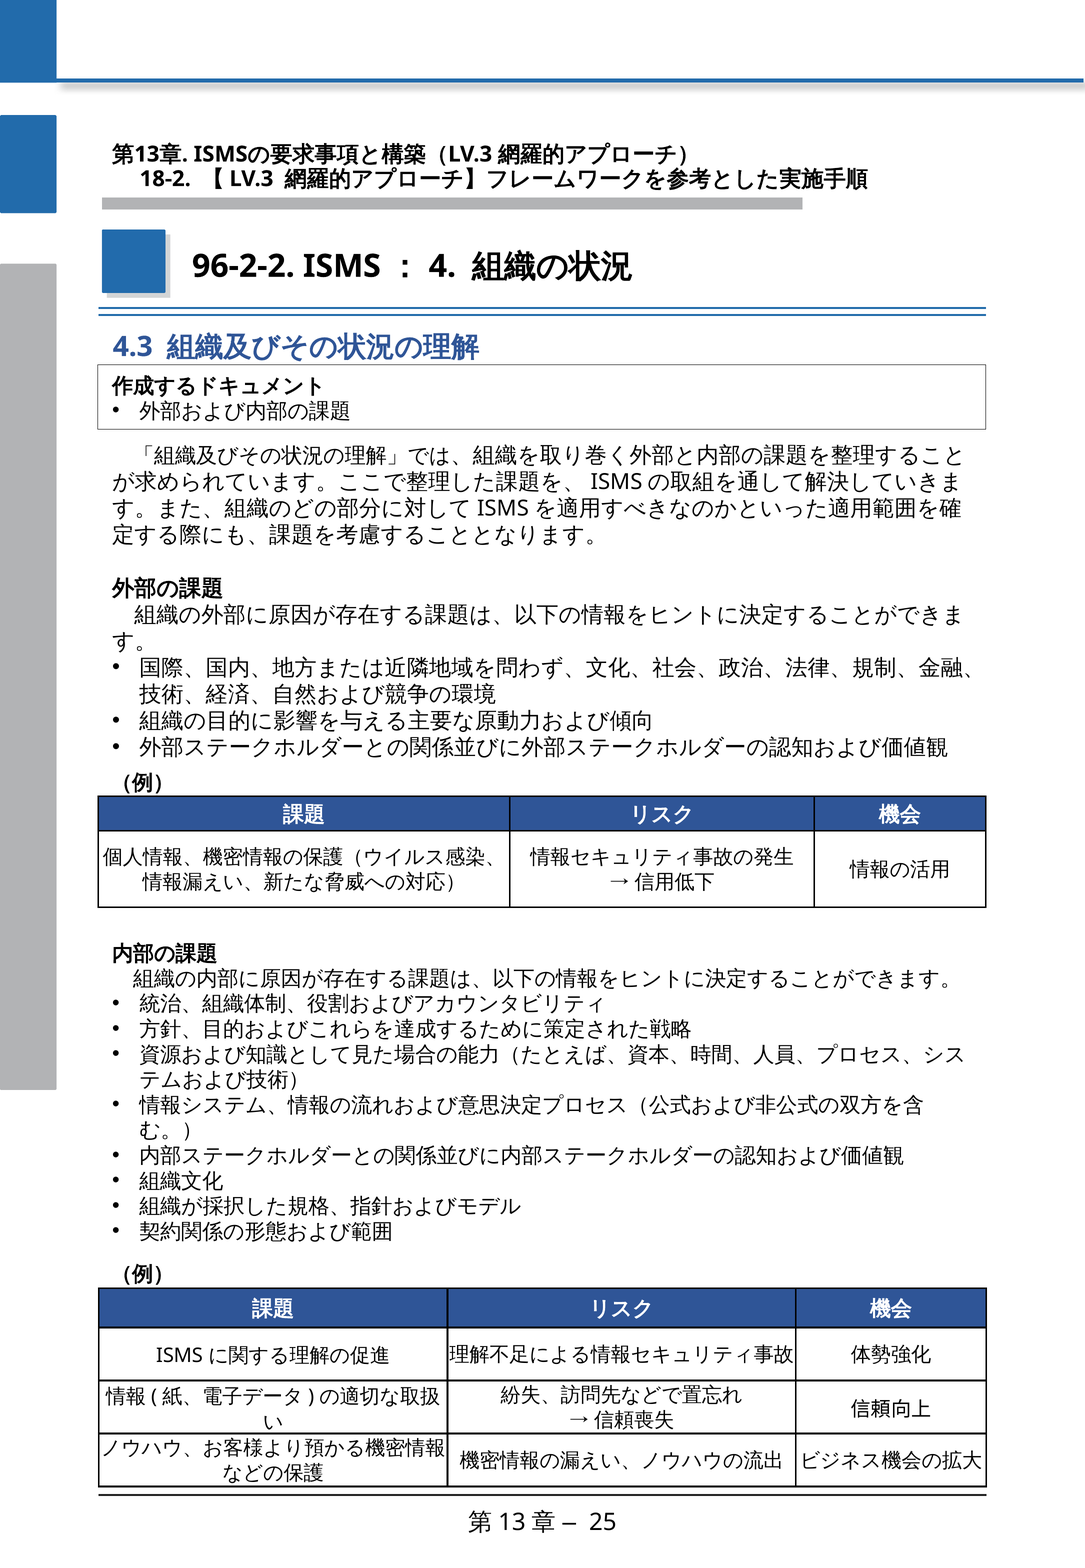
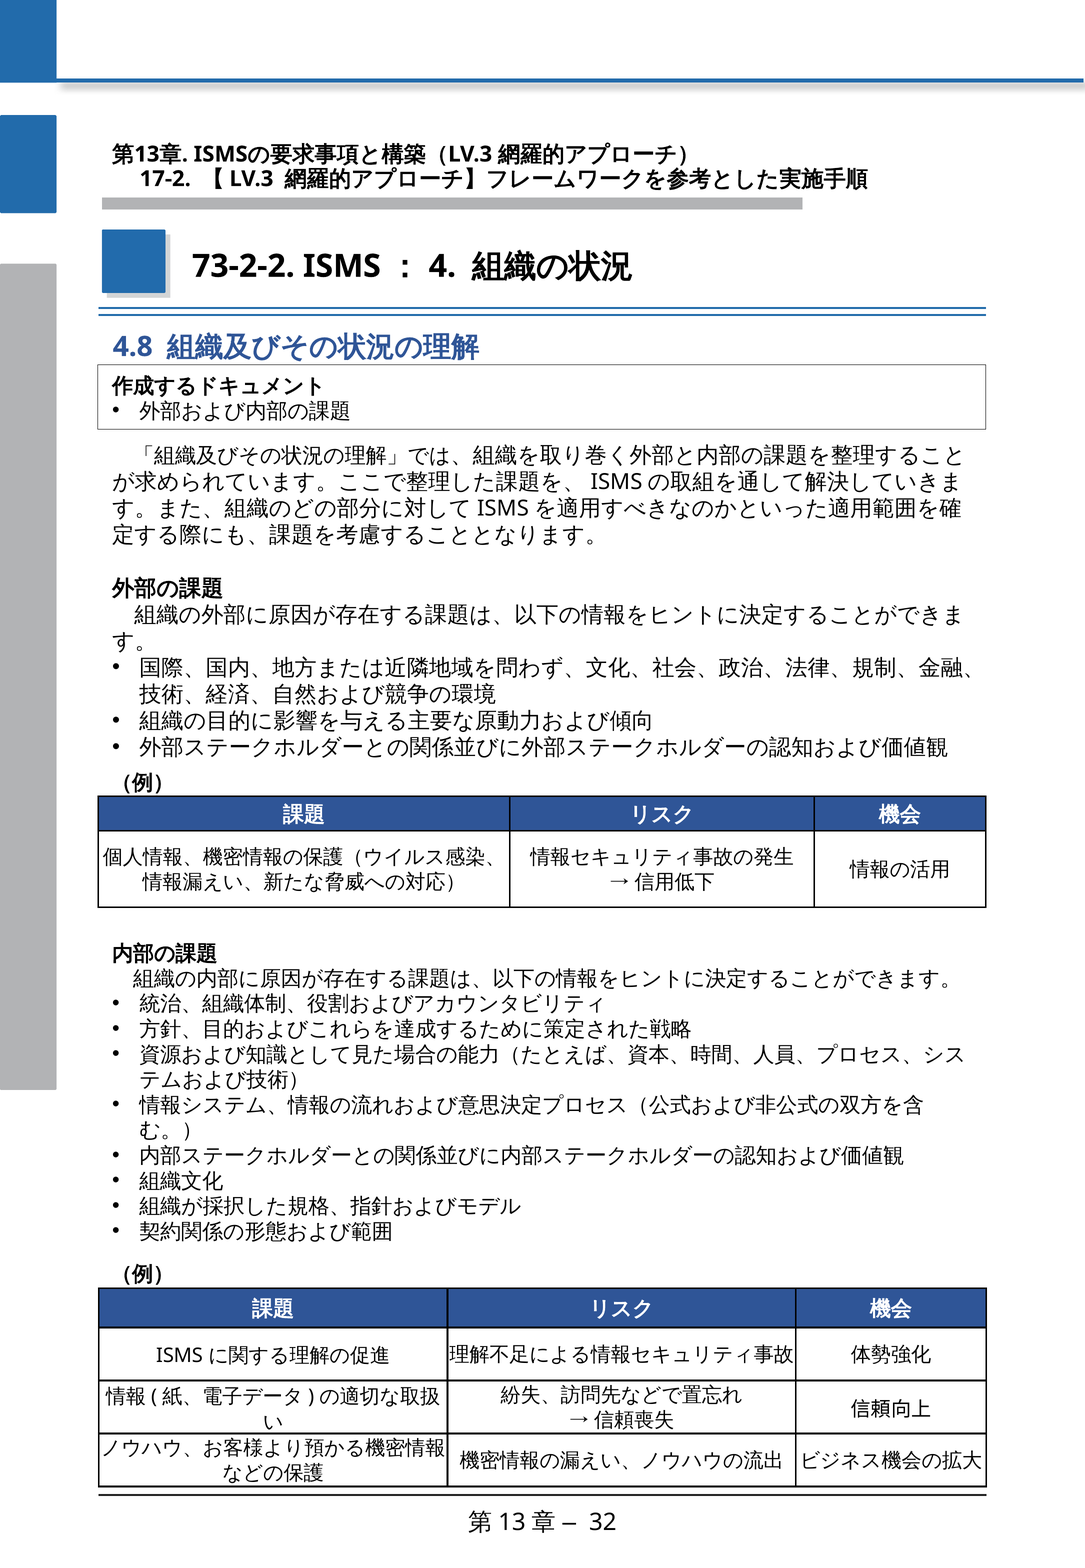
18-2: 18-2 -> 17-2 (165, 179)
96-2-2: 96-2-2 -> 73-2-2 (243, 266)
4.3: 4.3 -> 4.8 (133, 347)
25: 25 -> 32 (603, 1522)
